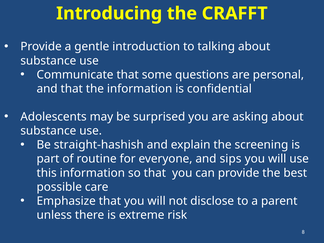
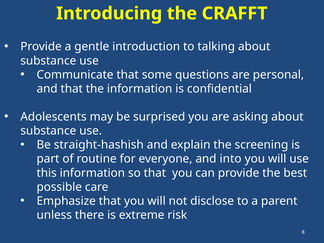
sips: sips -> into (231, 159)
